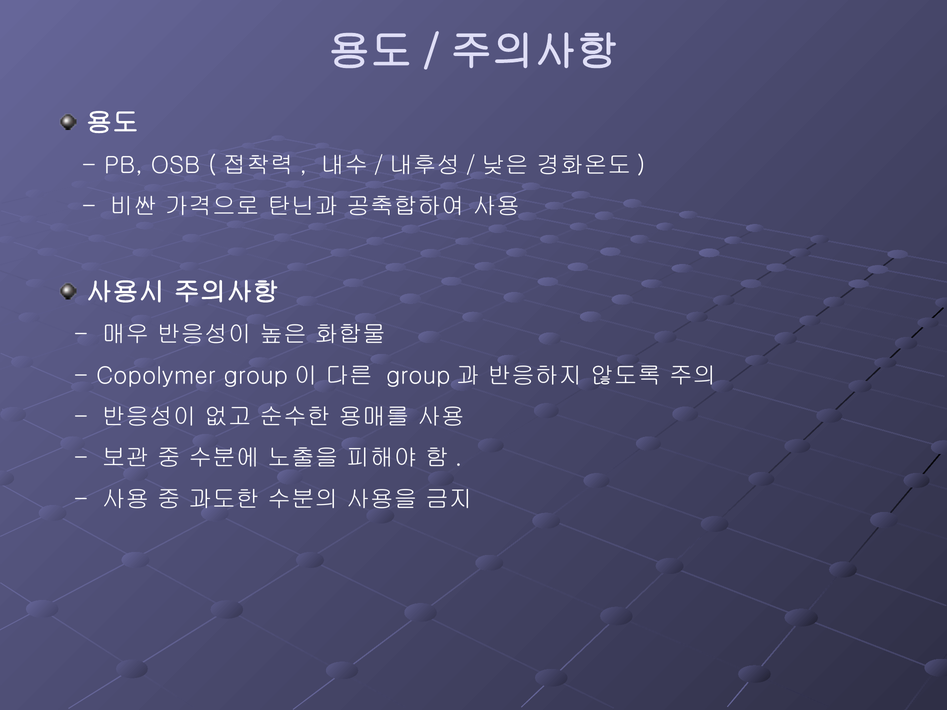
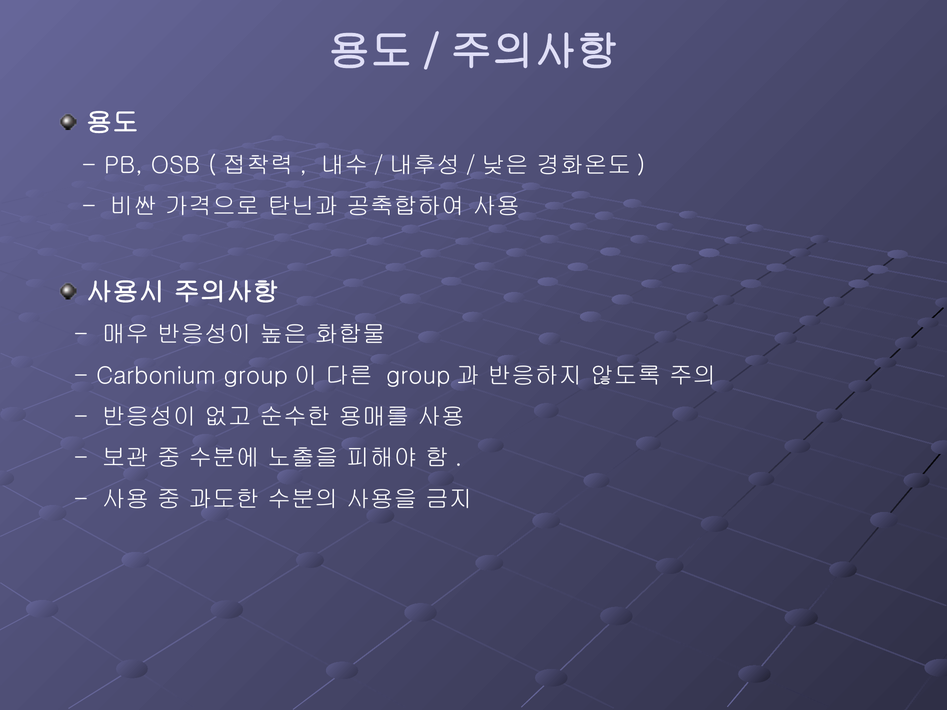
Copolymer: Copolymer -> Carbonium (156, 376)
